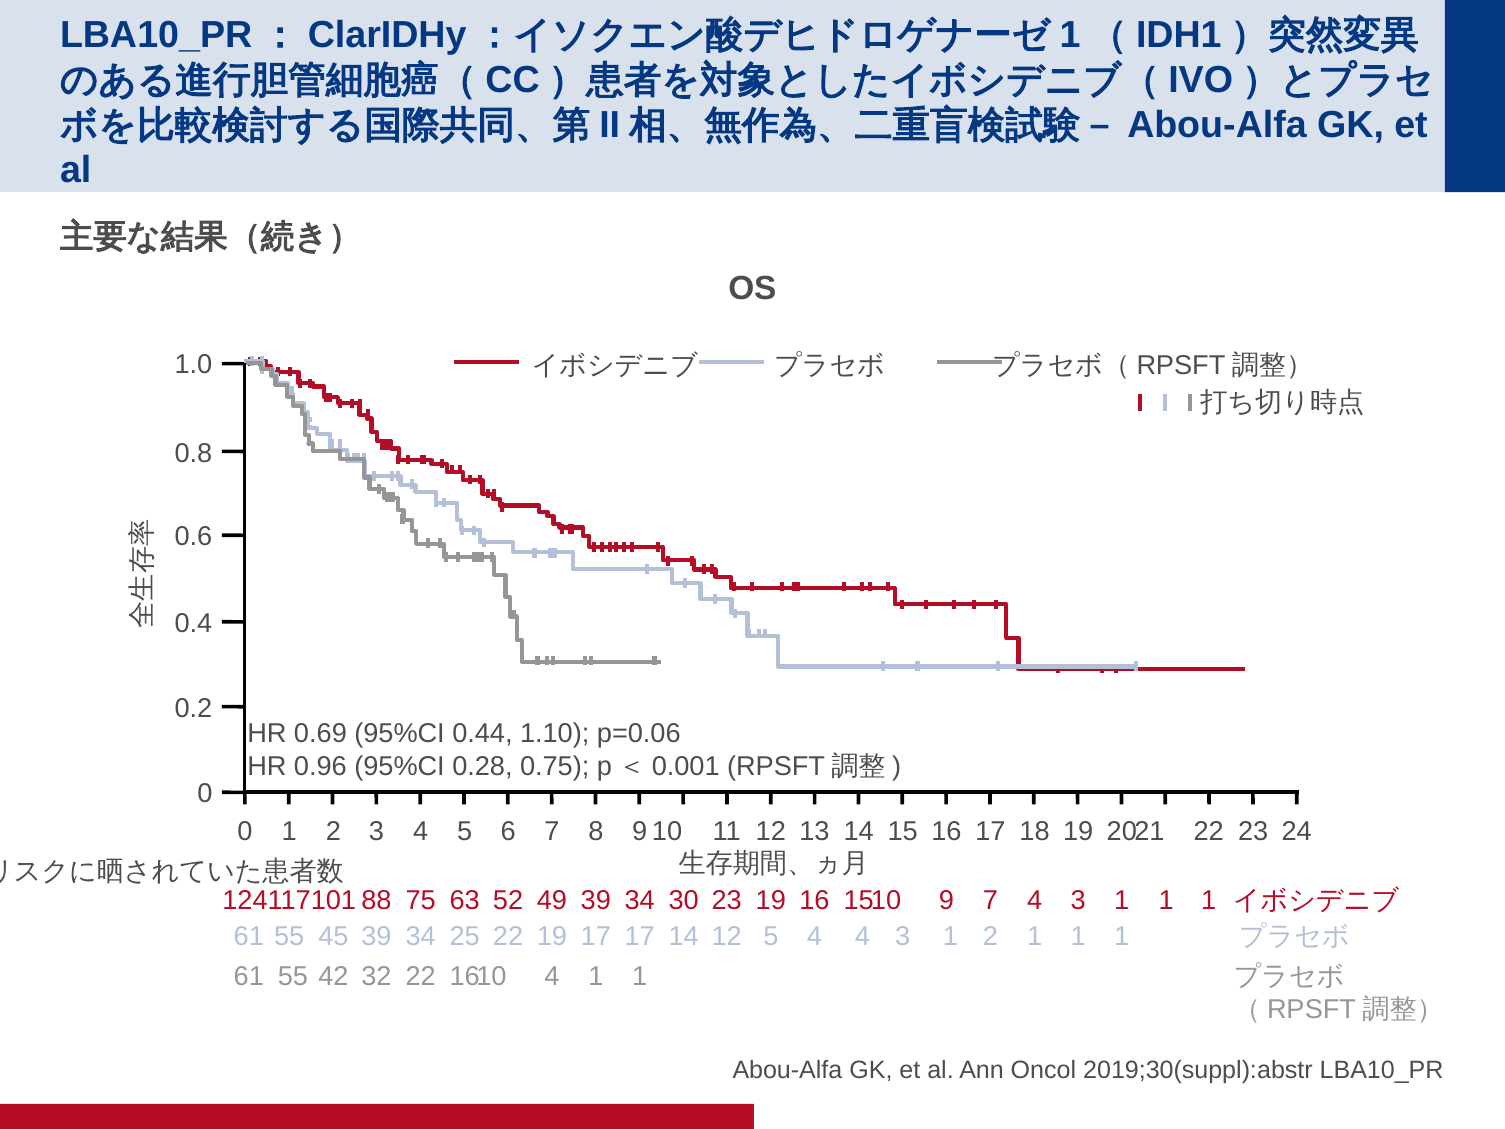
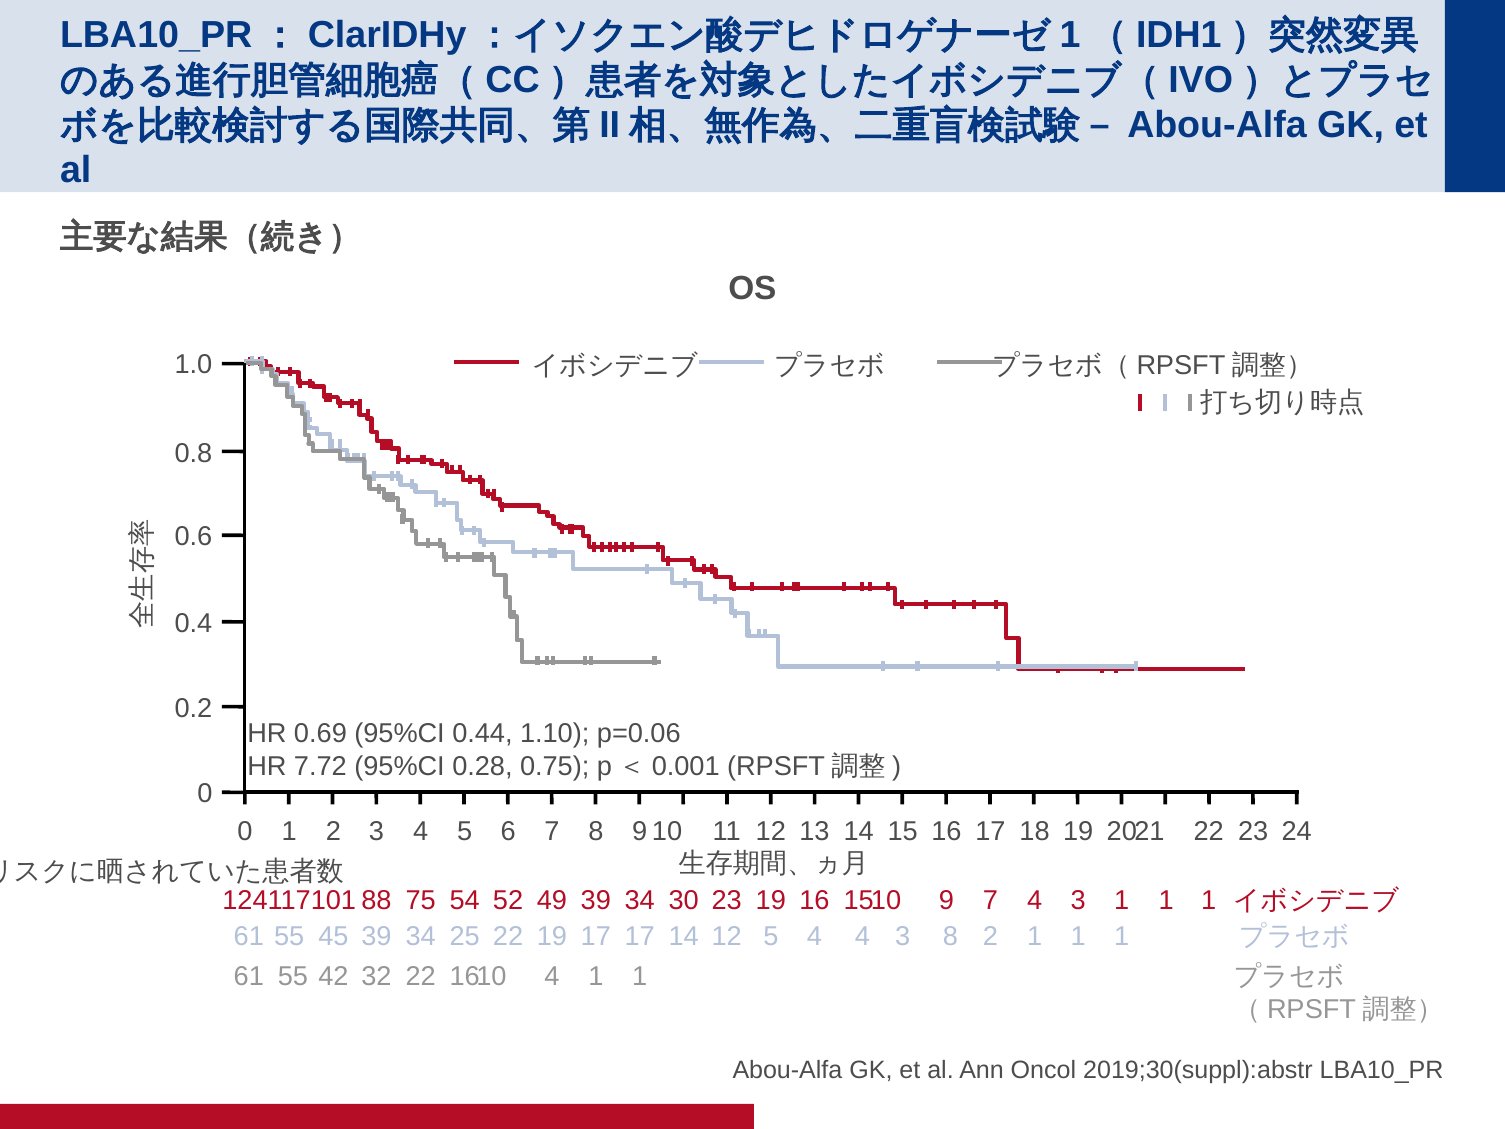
0.96: 0.96 -> 7.72 (320, 766)
63: 63 -> 54 (465, 901)
4 4 3 1: 1 -> 8 (950, 936)
